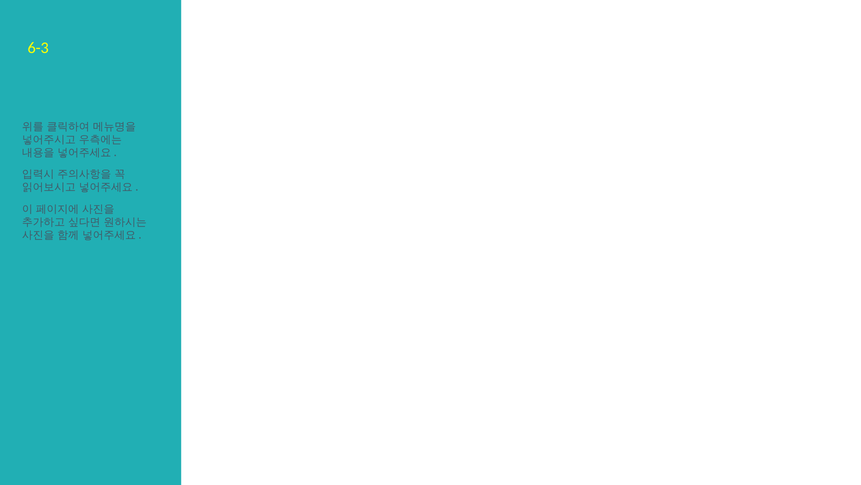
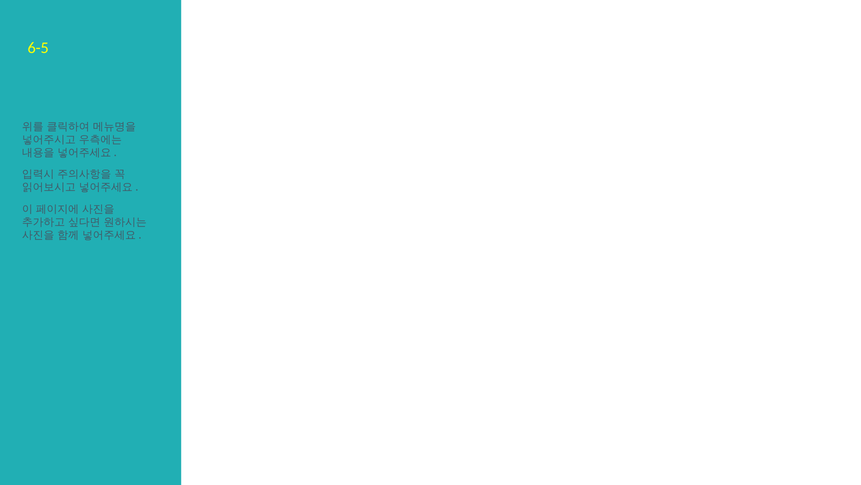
6-3: 6-3 -> 6-5 (38, 48)
